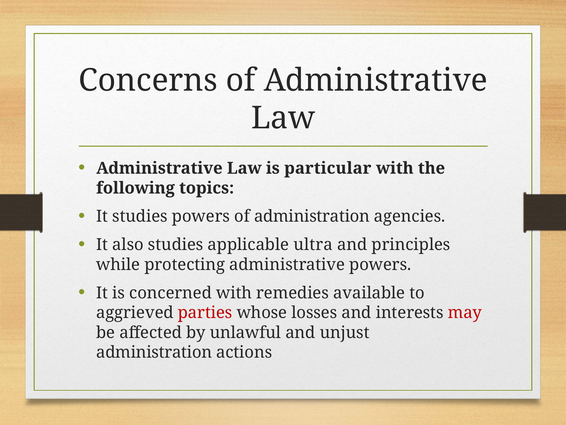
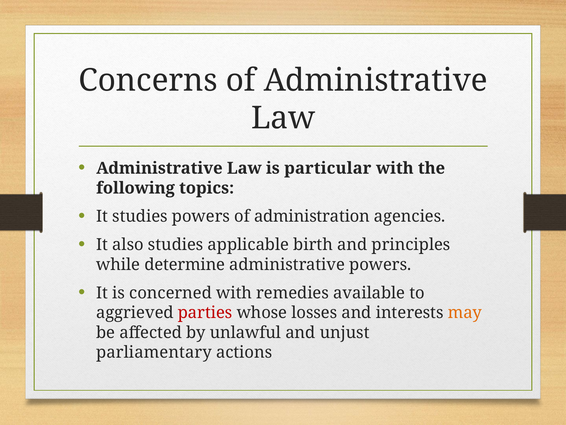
ultra: ultra -> birth (313, 244)
protecting: protecting -> determine (185, 264)
may colour: red -> orange (465, 312)
administration: administration -> parliamentary (154, 352)
